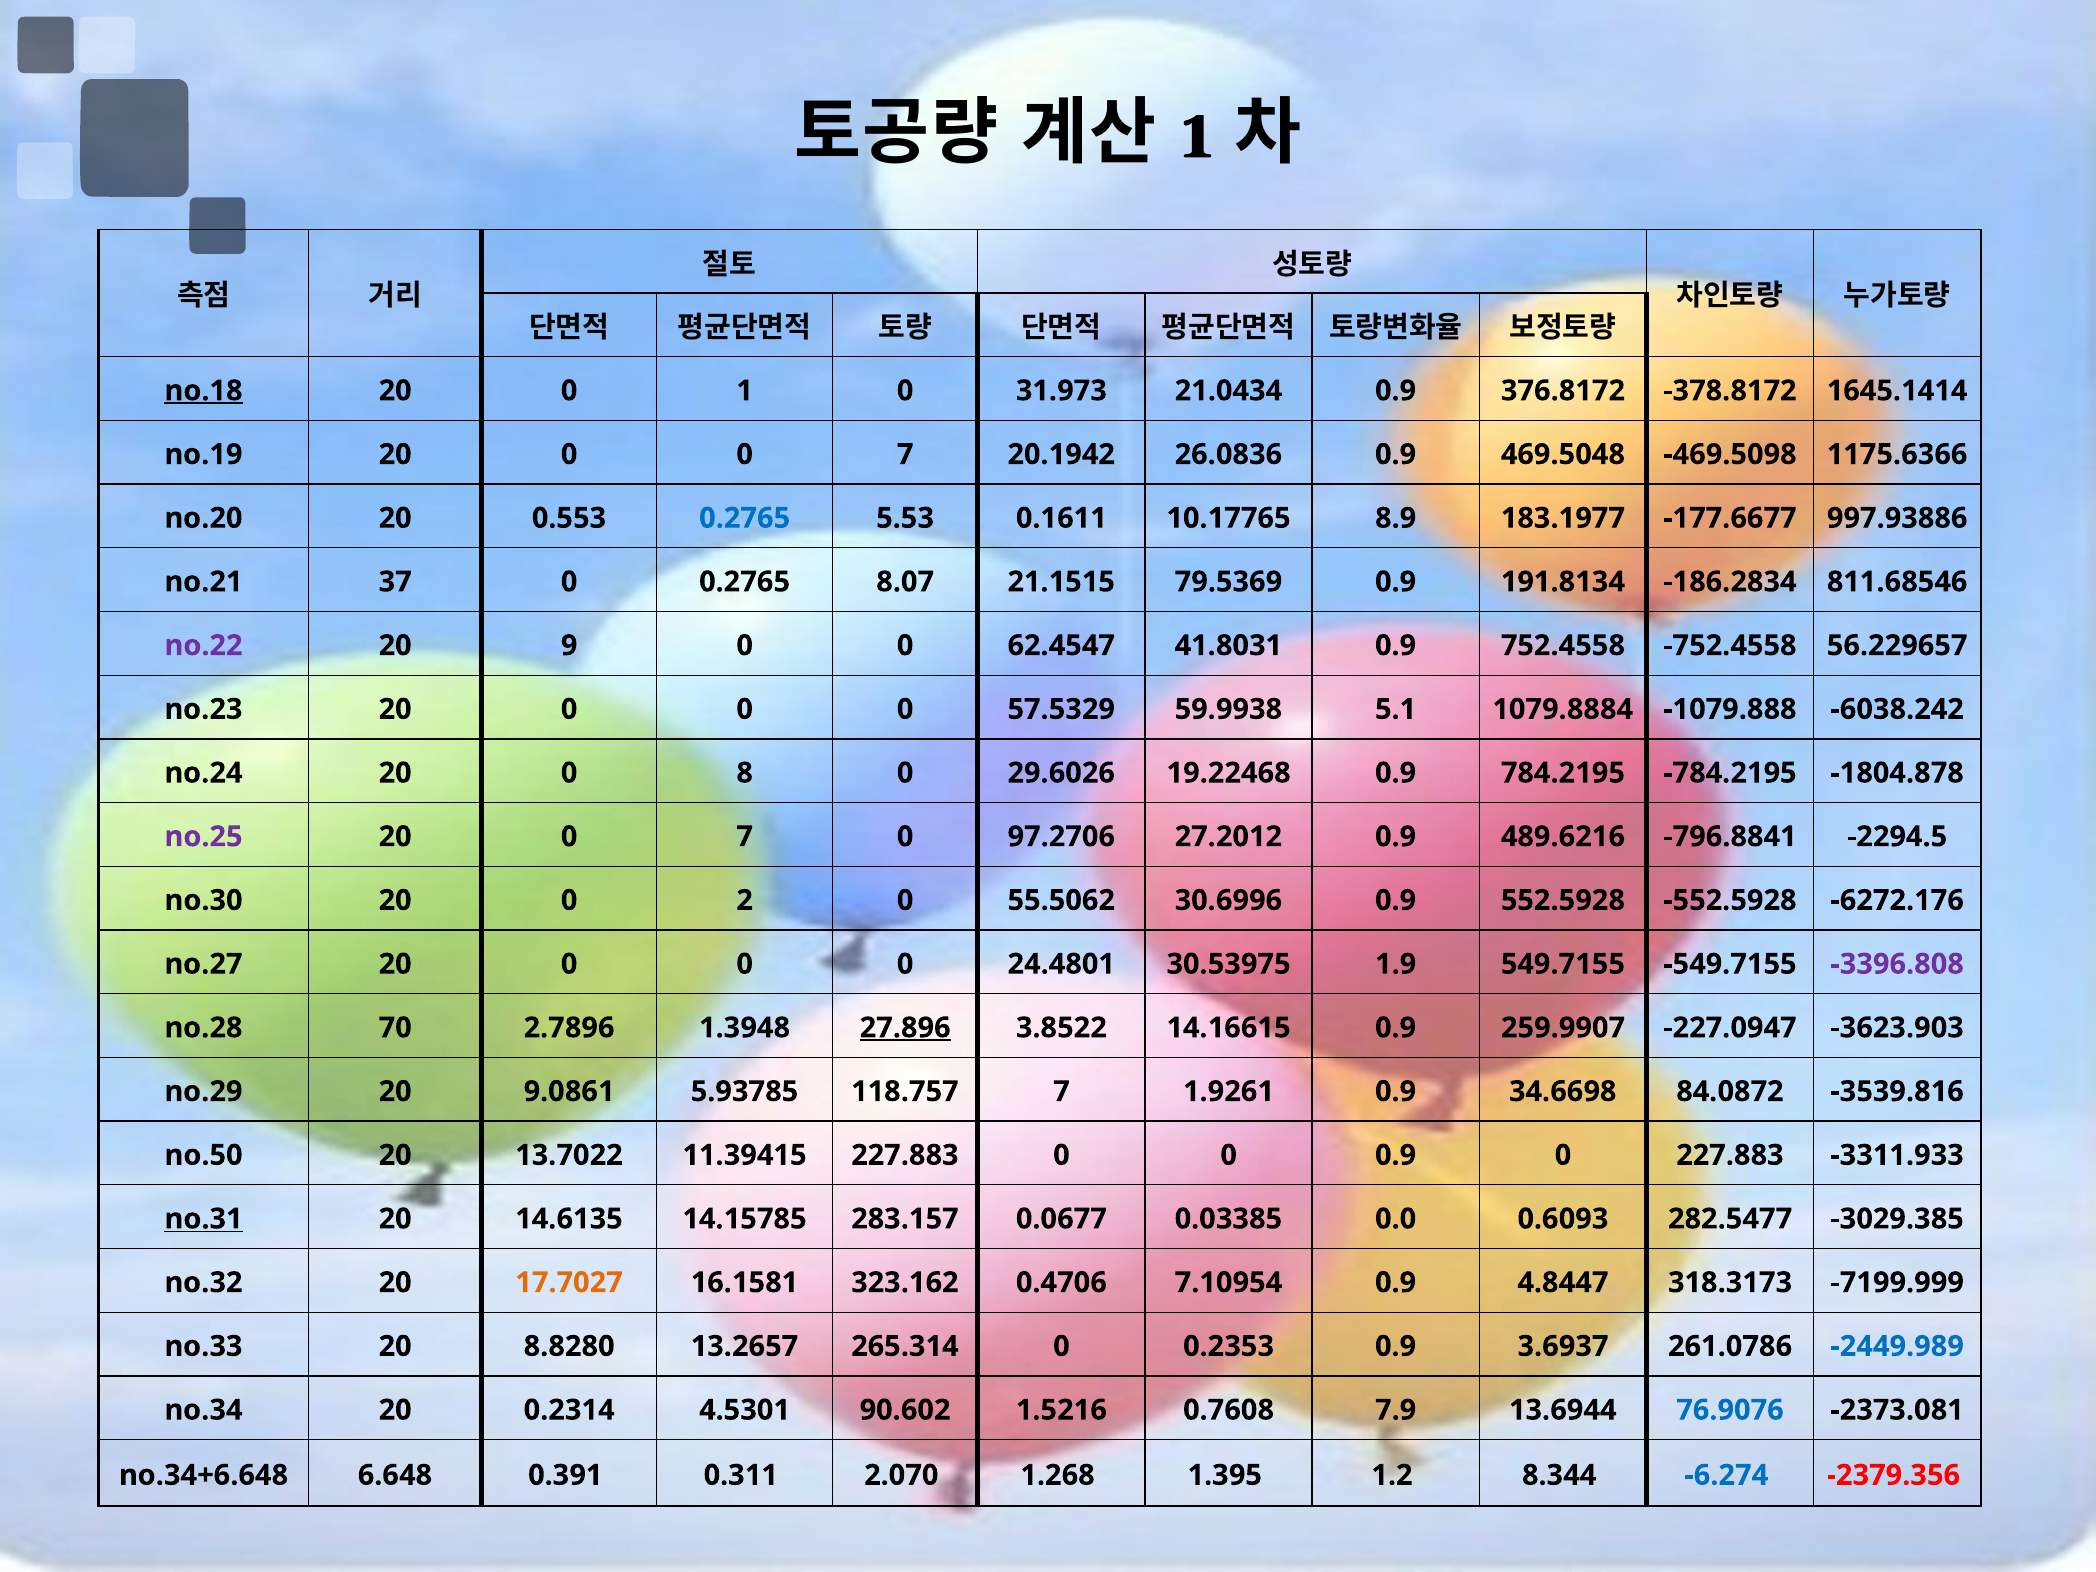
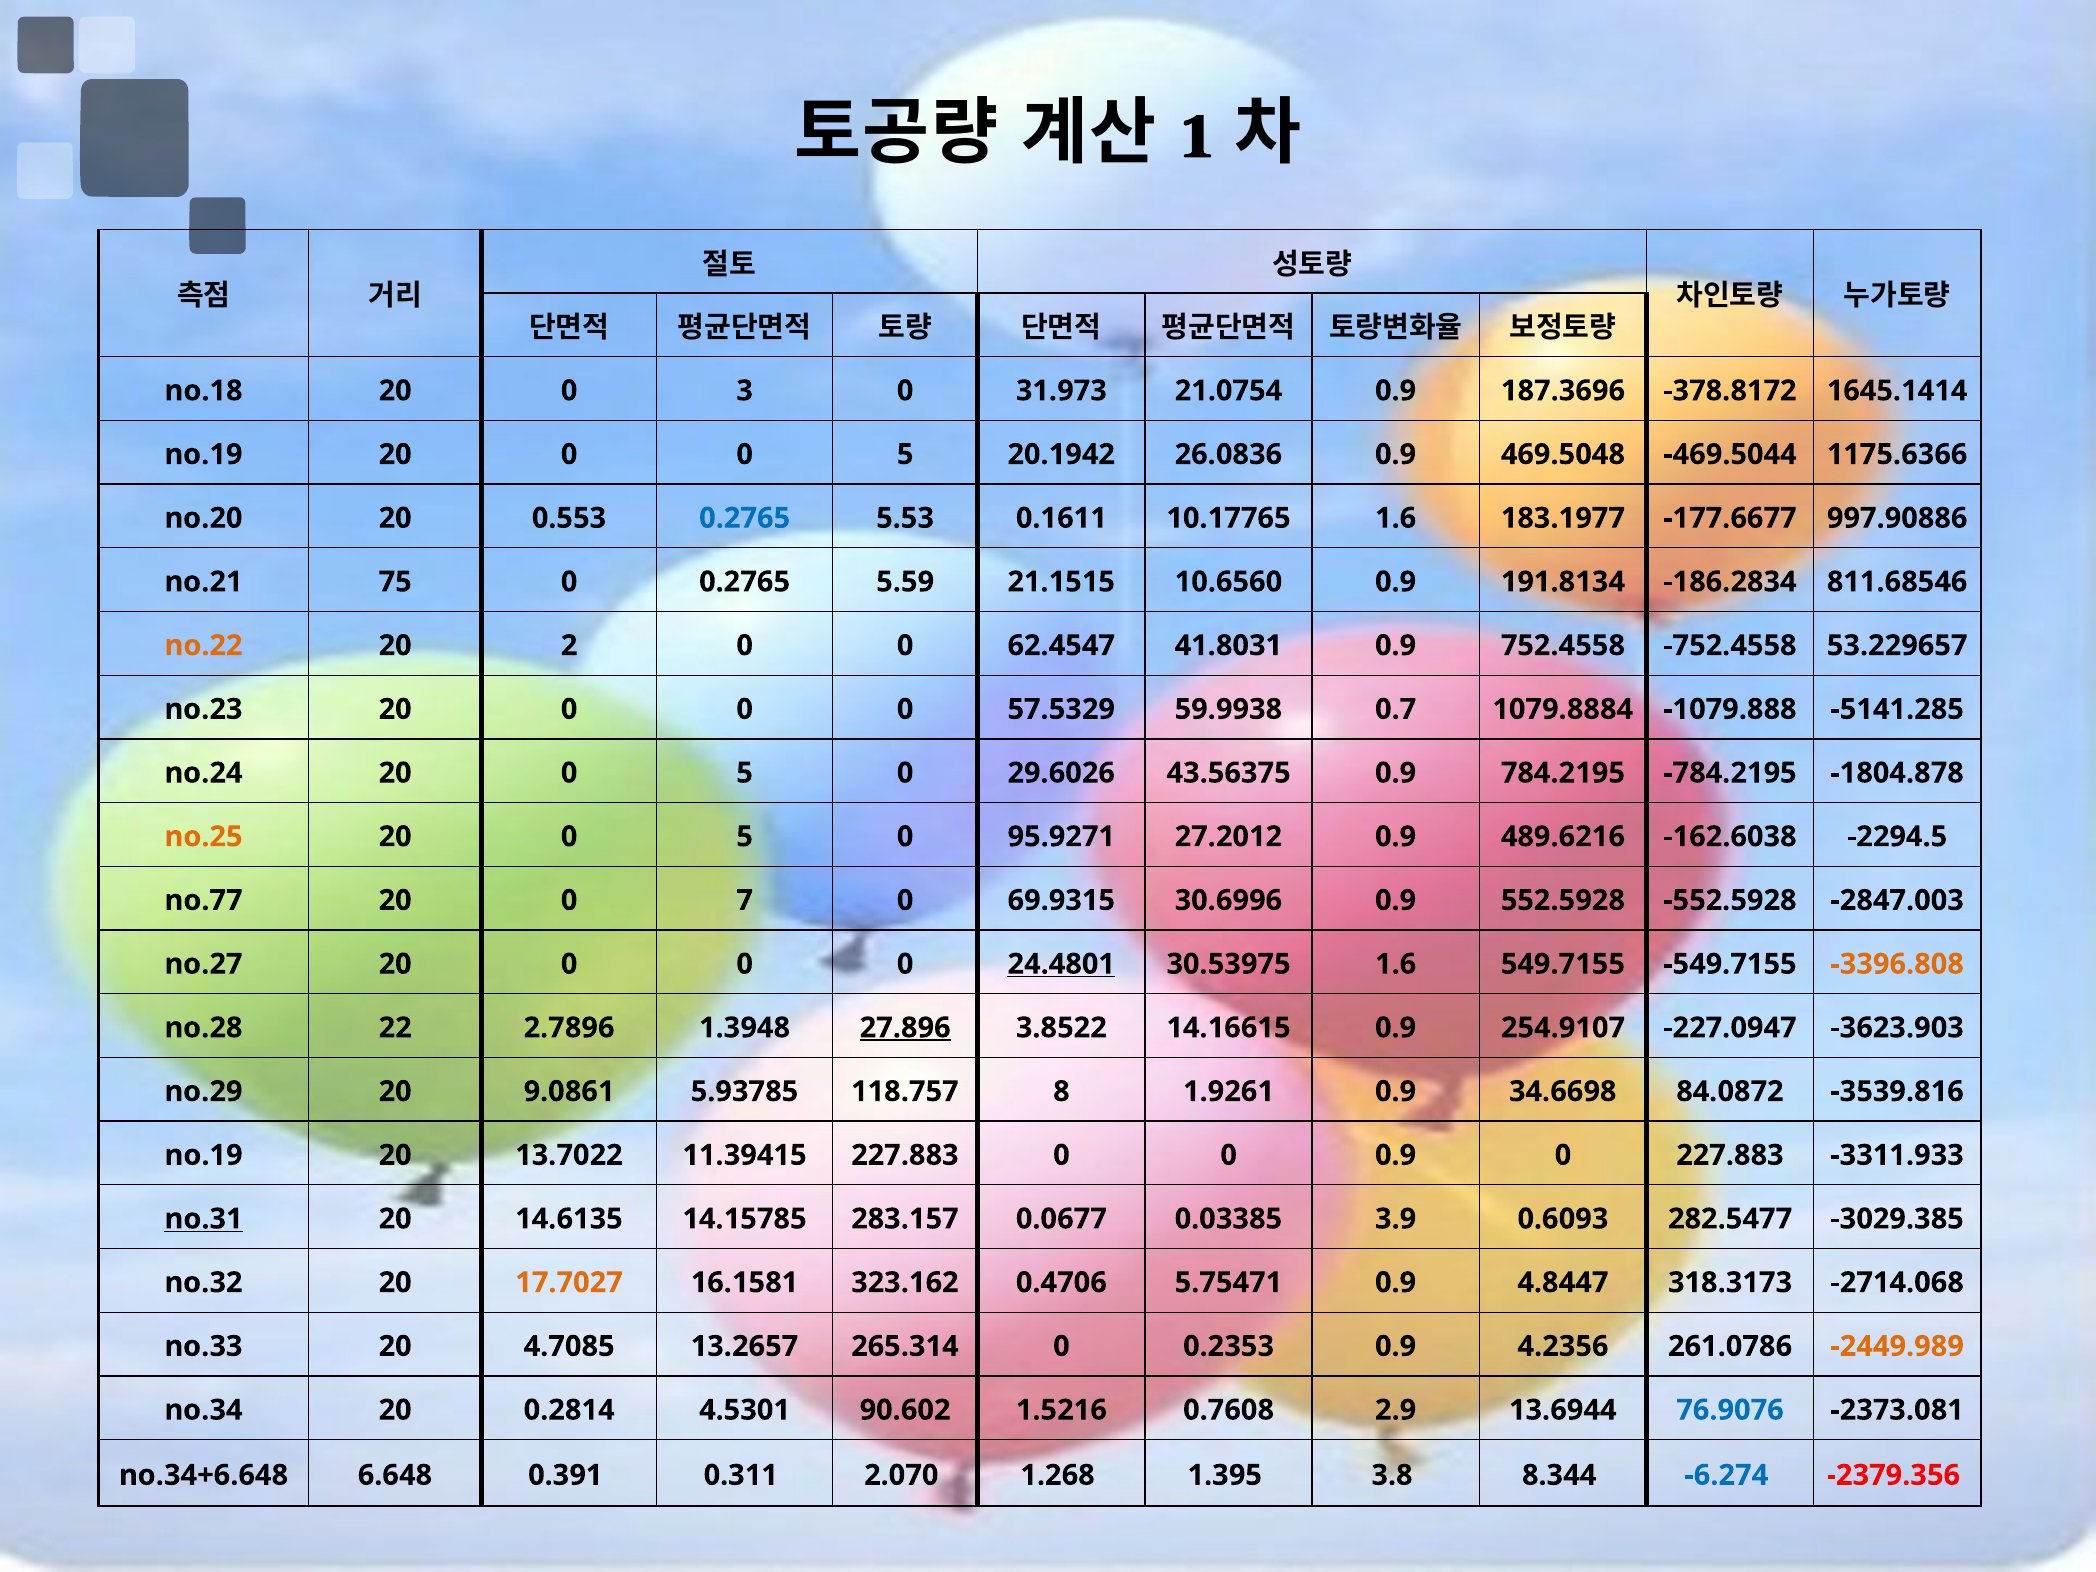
no.18 underline: present -> none (204, 391)
0 1: 1 -> 3 (745, 391)
21.0434: 21.0434 -> 21.0754 (1228, 391)
376.8172: 376.8172 -> 187.3696 (1563, 391)
0 0 7: 7 -> 5 (905, 454)
-469.5098: -469.5098 -> -469.5044 (1730, 454)
10.17765 8.9: 8.9 -> 1.6 (1396, 518)
997.93886: 997.93886 -> 997.90886 (1897, 518)
37: 37 -> 75 (395, 582)
8.07: 8.07 -> 5.59 (905, 582)
79.5369: 79.5369 -> 10.6560 (1228, 582)
no.22 colour: purple -> orange (204, 646)
9: 9 -> 2 (569, 646)
56.229657: 56.229657 -> 53.229657 (1897, 646)
5.1: 5.1 -> 0.7 (1396, 709)
-6038.242: -6038.242 -> -5141.285 (1897, 709)
no.24 20 0 8: 8 -> 5 (745, 773)
19.22468: 19.22468 -> 43.56375 (1229, 773)
no.25 colour: purple -> orange (204, 837)
7: 7 -> 5 (745, 837)
97.2706: 97.2706 -> 95.9271 (1061, 837)
-796.8841: -796.8841 -> -162.6038 (1730, 837)
no.30: no.30 -> no.77 (204, 900)
2: 2 -> 7 (745, 900)
55.5062: 55.5062 -> 69.9315 (1061, 900)
-6272.176: -6272.176 -> -2847.003 (1897, 900)
24.4801 underline: none -> present (1061, 964)
30.53975 1.9: 1.9 -> 1.6 (1396, 964)
-3396.808 colour: purple -> orange (1897, 964)
70: 70 -> 22 (395, 1028)
259.9907: 259.9907 -> 254.9107 (1563, 1028)
118.757 7: 7 -> 8 (1061, 1091)
no.50: no.50 -> no.19 (204, 1155)
0.0: 0.0 -> 3.9 (1396, 1219)
7.10954: 7.10954 -> 5.75471 (1228, 1283)
-7199.999: -7199.999 -> -2714.068 (1897, 1283)
8.8280: 8.8280 -> 4.7085 (569, 1346)
3.6937: 3.6937 -> 4.2356 (1563, 1346)
-2449.989 colour: blue -> orange (1897, 1346)
0.2314: 0.2314 -> 0.2814 (569, 1410)
7.9: 7.9 -> 2.9 (1396, 1410)
1.2: 1.2 -> 3.8 (1392, 1475)
